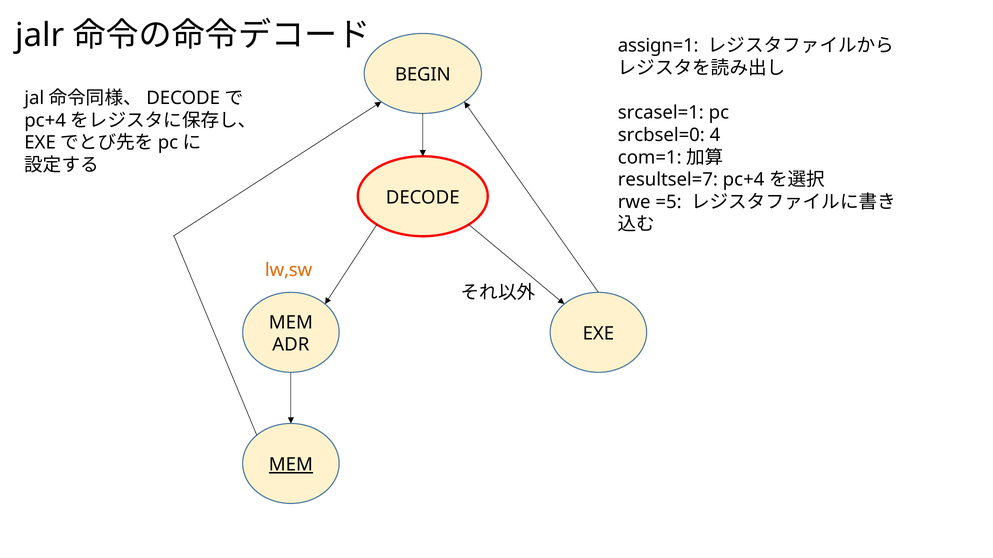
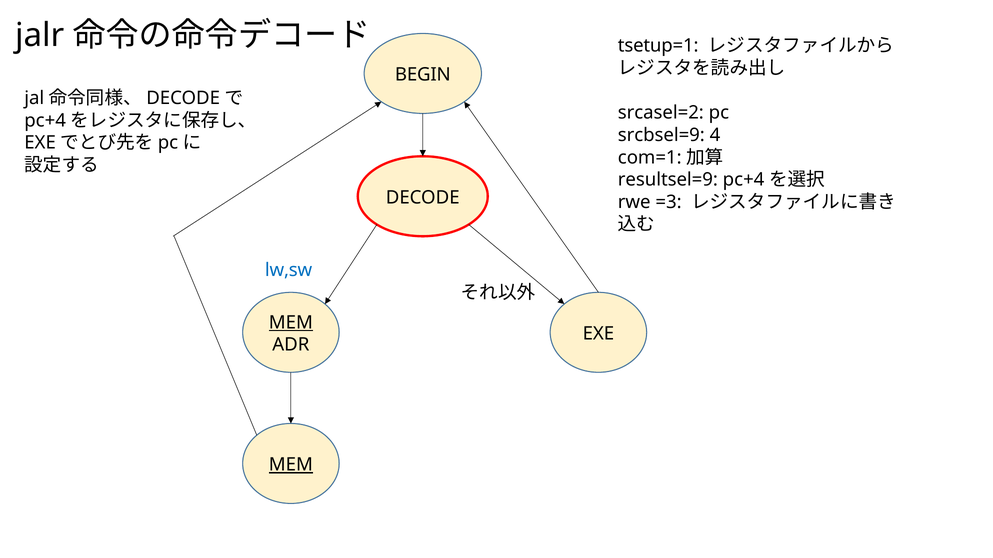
assign=1: assign=1 -> tsetup=1 (658, 46)
srcasel=1: srcasel=1 -> srcasel=2 (661, 113)
srcbsel=0: srcbsel=0 -> srcbsel=9 (661, 135)
resultsel=7: resultsel=7 -> resultsel=9 (668, 180)
=5: =5 -> =3 (669, 202)
lw,sw colour: orange -> blue (289, 270)
MEM underline: none -> present (291, 323)
